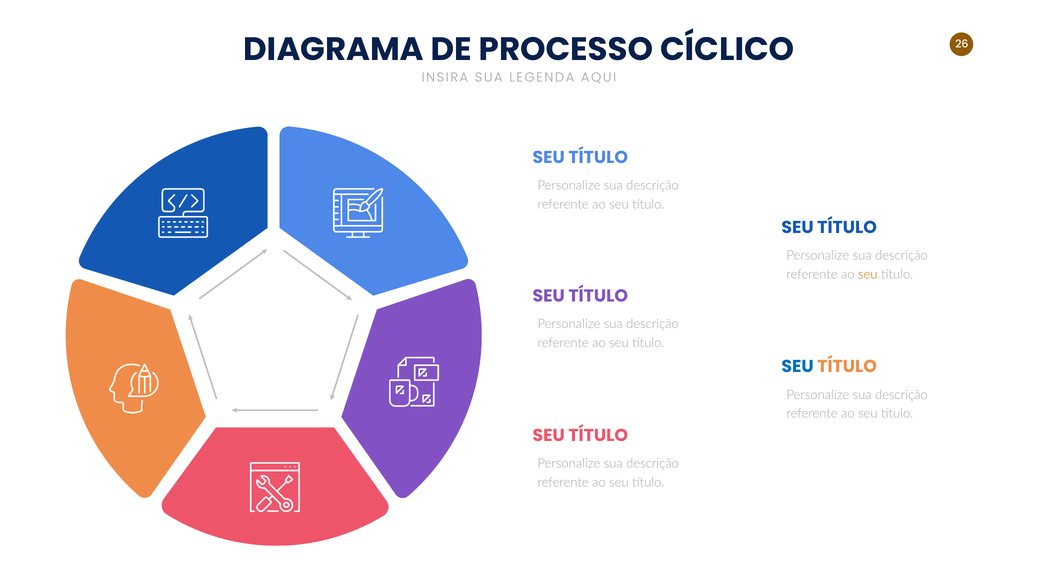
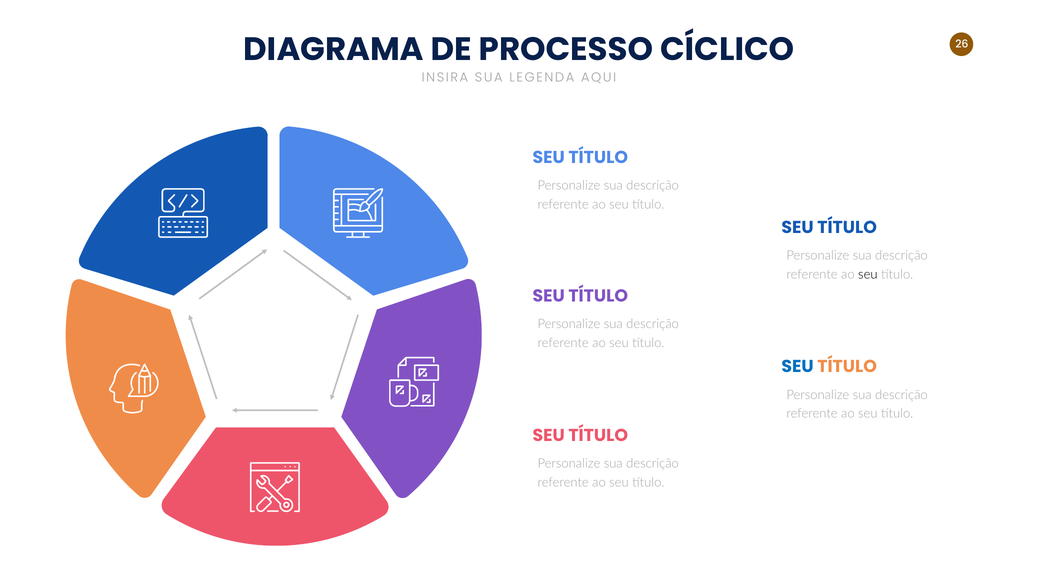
seu colour: orange -> black (868, 274)
